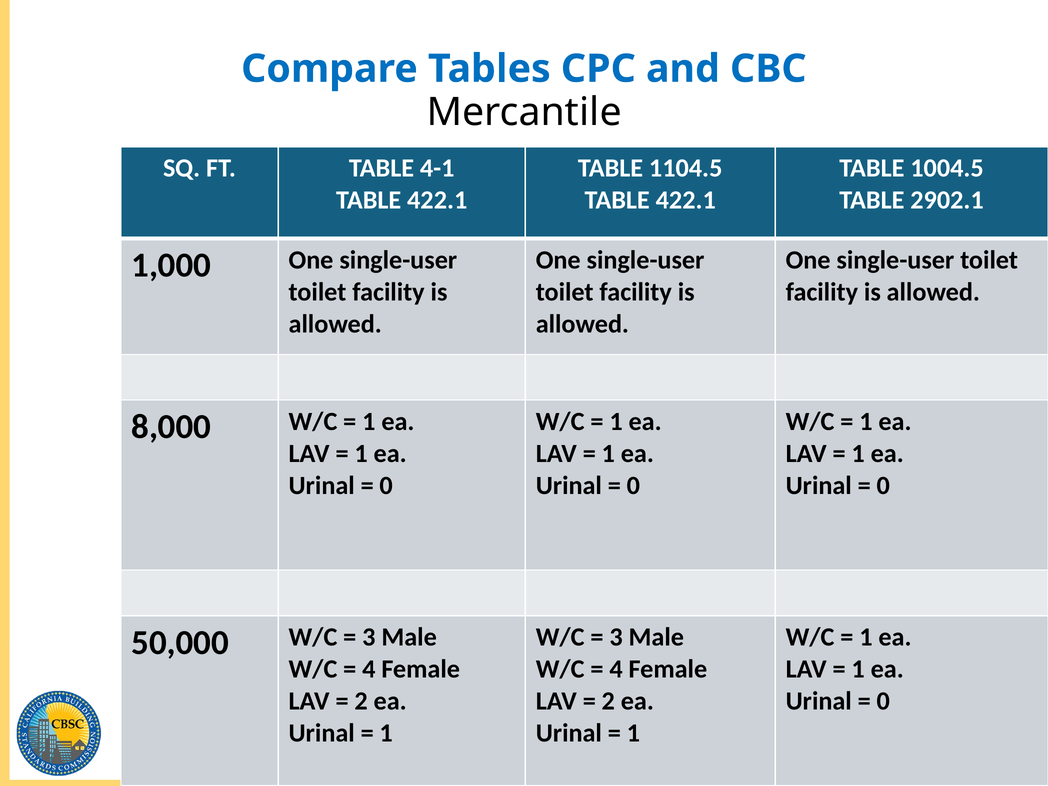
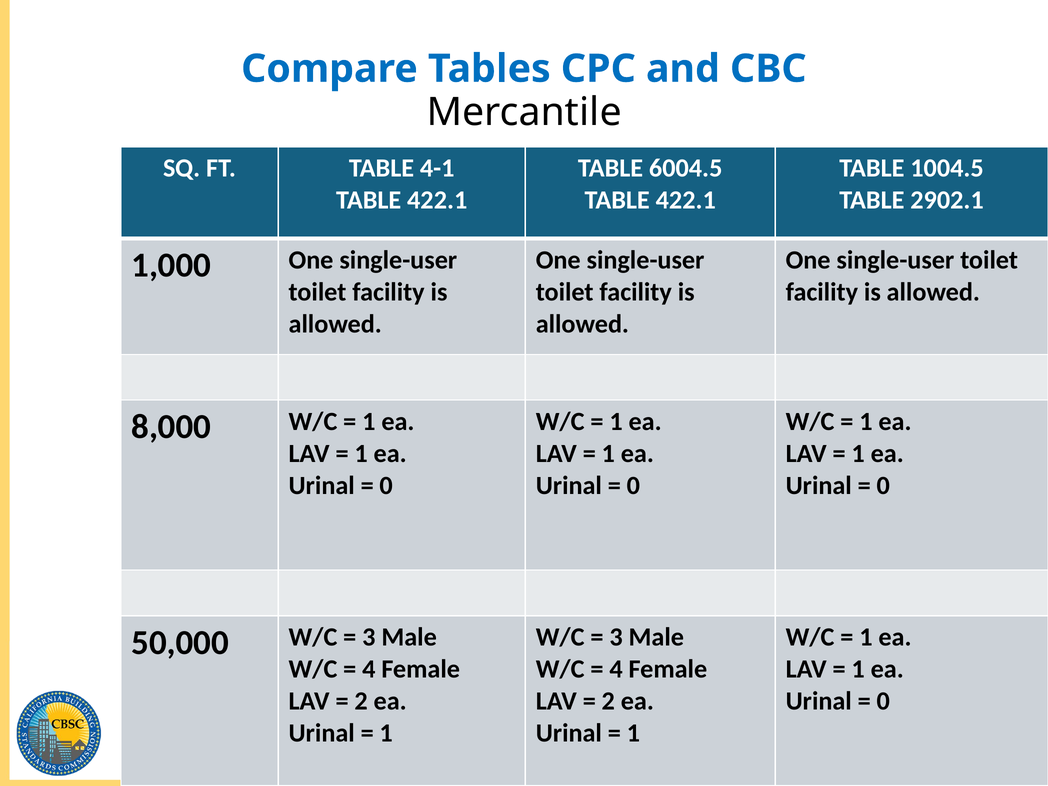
1104.5: 1104.5 -> 6004.5 (686, 168)
